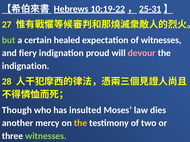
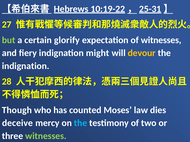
healed: healed -> glorify (67, 40)
proud: proud -> might (98, 53)
devour colour: pink -> yellow (142, 53)
insulted: insulted -> counted (85, 110)
another: another -> deceive (17, 123)
the colour: yellow -> light blue (81, 123)
